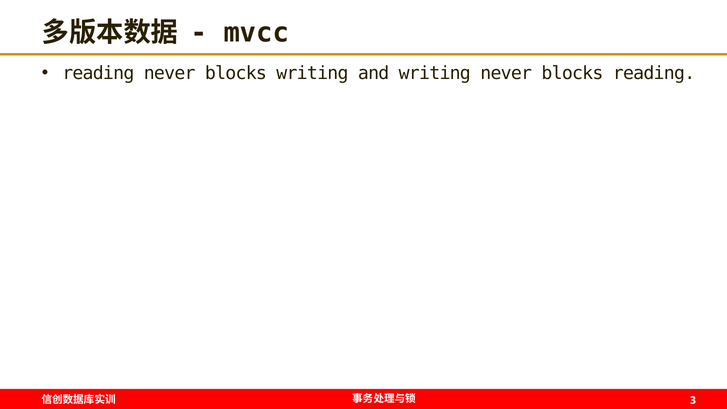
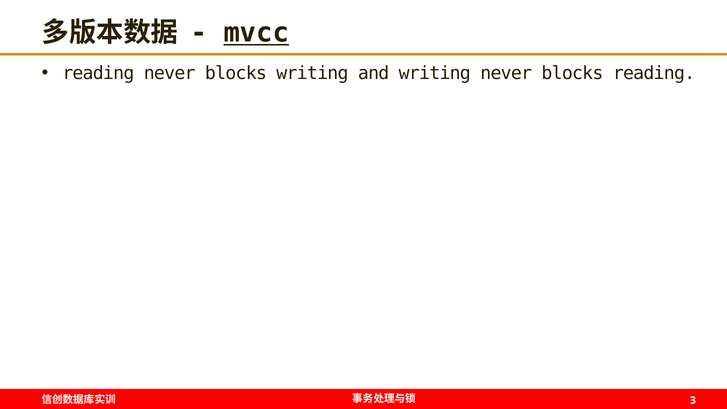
mvcc underline: none -> present (256, 33)
